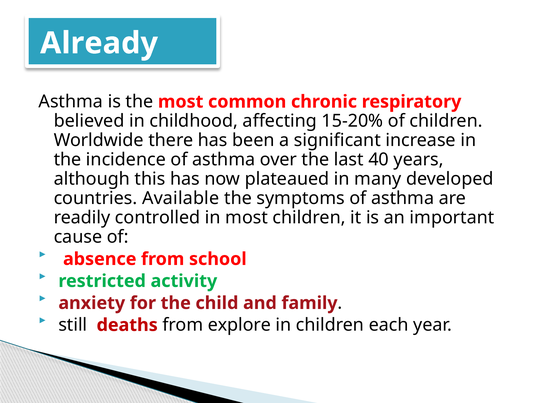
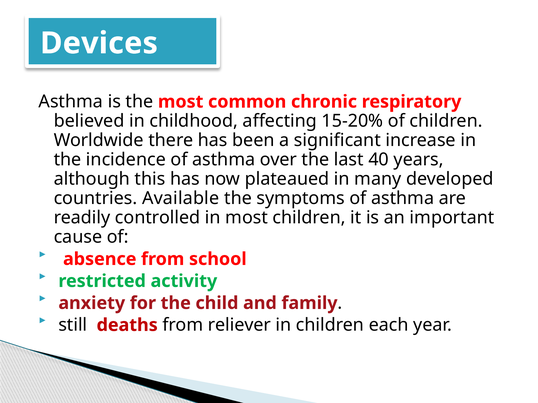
Already: Already -> Devices (99, 43)
explore: explore -> reliever (239, 325)
